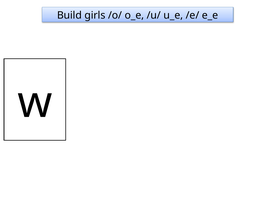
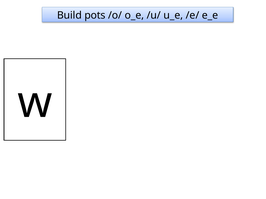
girls: girls -> pots (95, 15)
